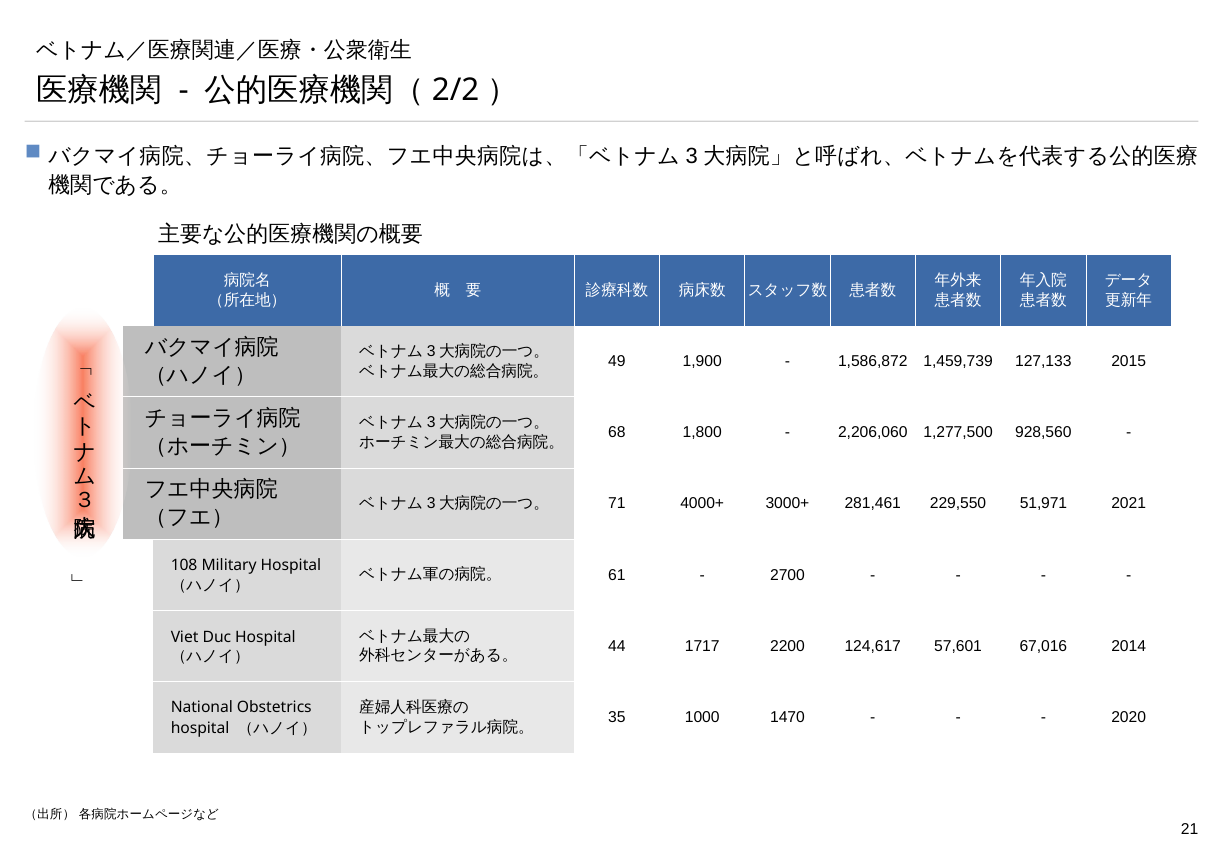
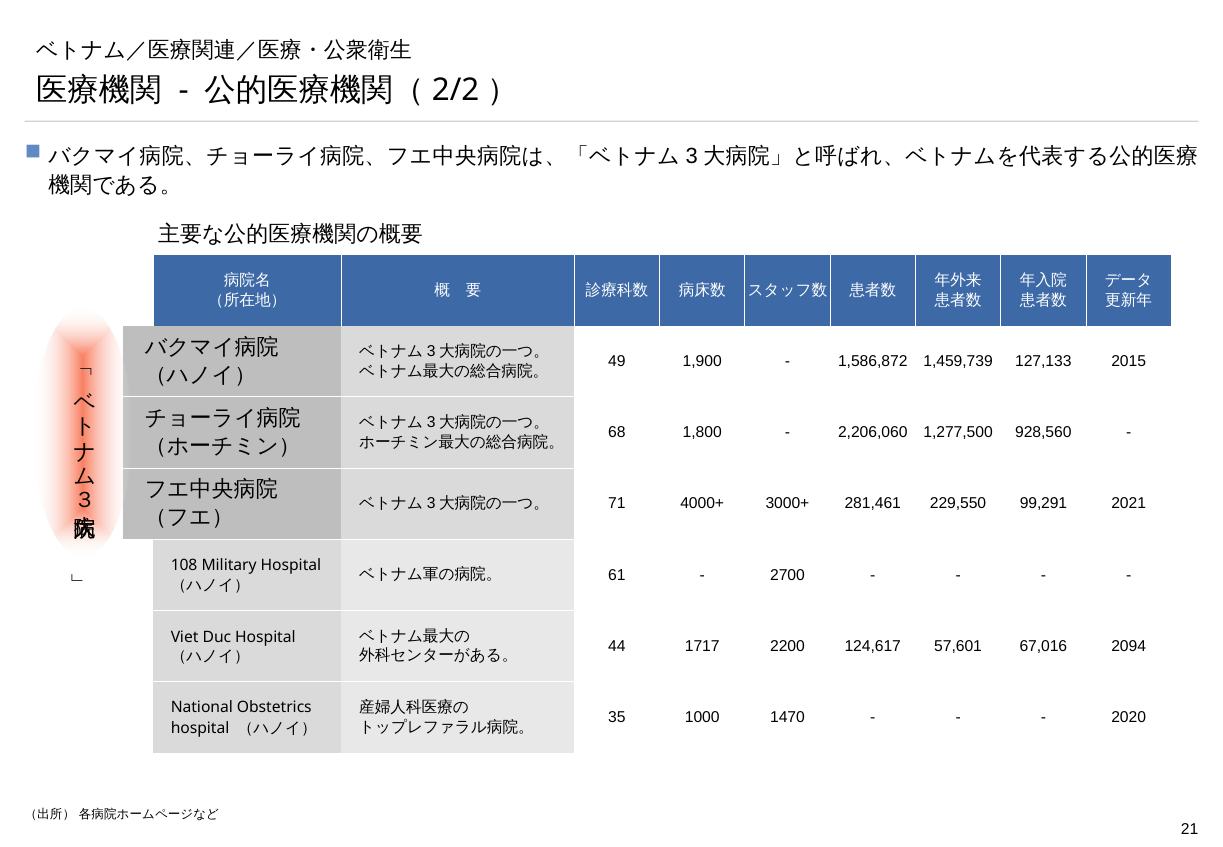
51,971: 51,971 -> 99,291 (1043, 504)
2014: 2014 -> 2094 (1129, 646)
